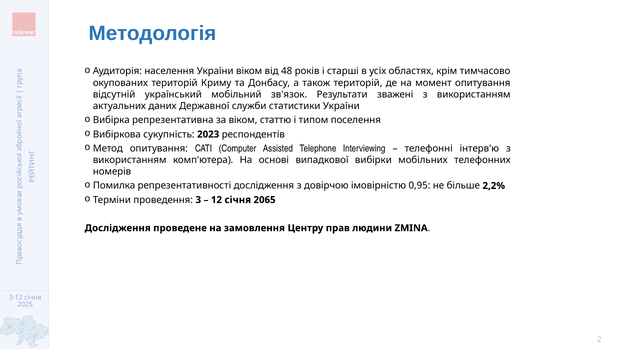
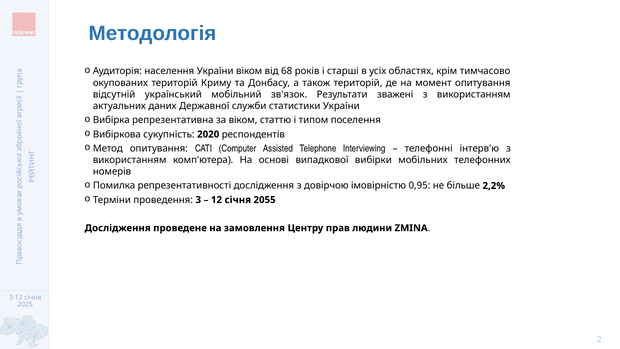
48: 48 -> 68 (287, 71)
2023: 2023 -> 2020 (208, 134)
2065: 2065 -> 2055 (265, 200)
